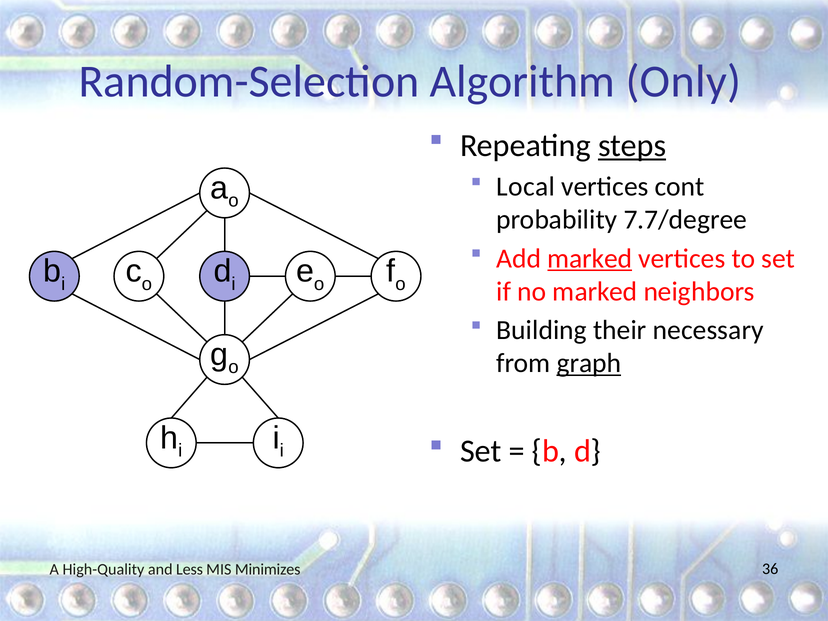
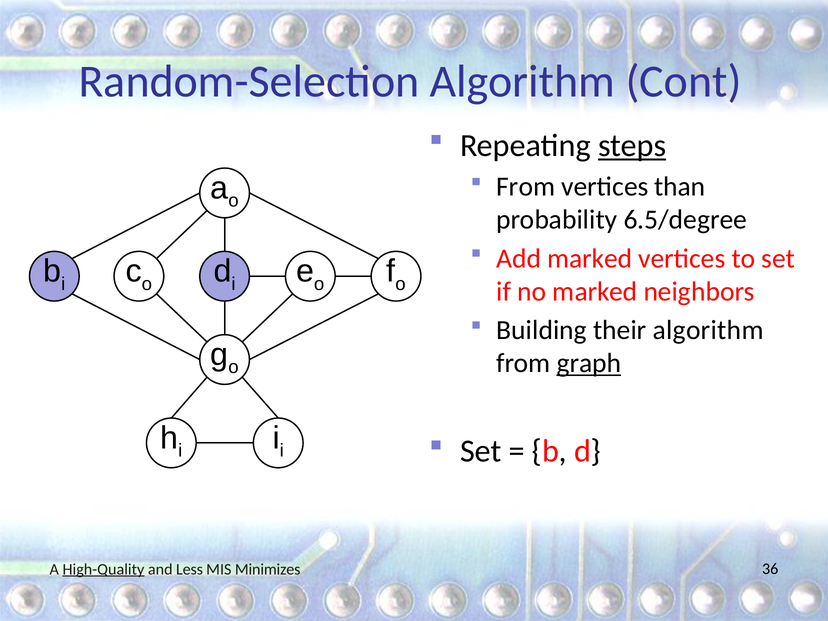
Only: Only -> Cont (684, 82)
Local: Local -> From (526, 187)
cont: cont -> than (680, 187)
7.7/degree: 7.7/degree -> 6.5/degree (685, 220)
marked underline: present -> none (590, 258)
their necessary: necessary -> algorithm (708, 330)
High-Quality underline: none -> present (103, 569)
